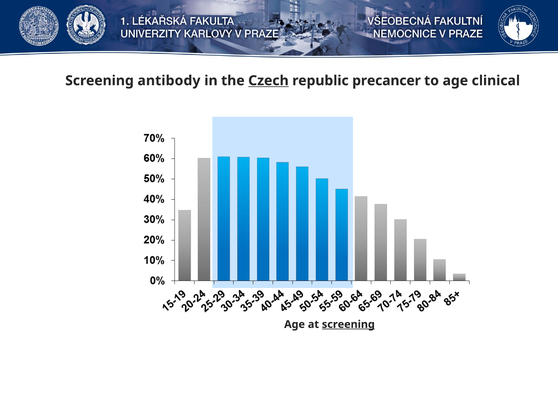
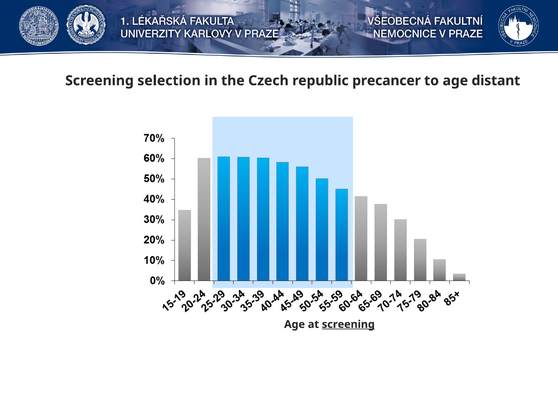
antibody: antibody -> selection (169, 81)
Czech underline: present -> none (268, 81)
clinical: clinical -> distant (496, 81)
